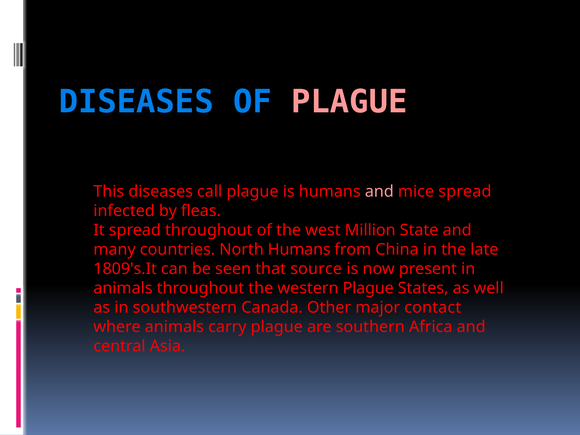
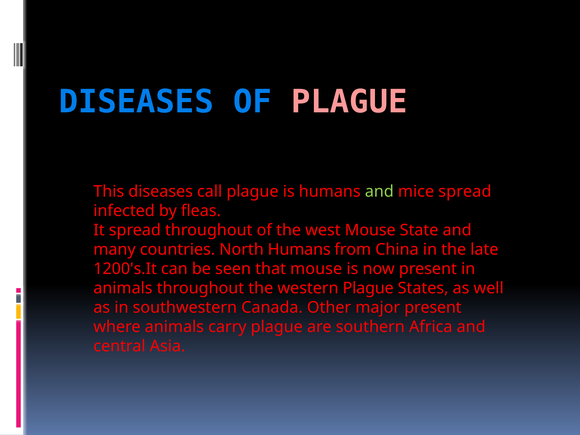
and colour: pink -> light green (379, 192)
west Million: Million -> Mouse (370, 230)
1809's.It: 1809's.It -> 1200's.It (125, 269)
that source: source -> mouse (316, 269)
major contact: contact -> present (433, 308)
